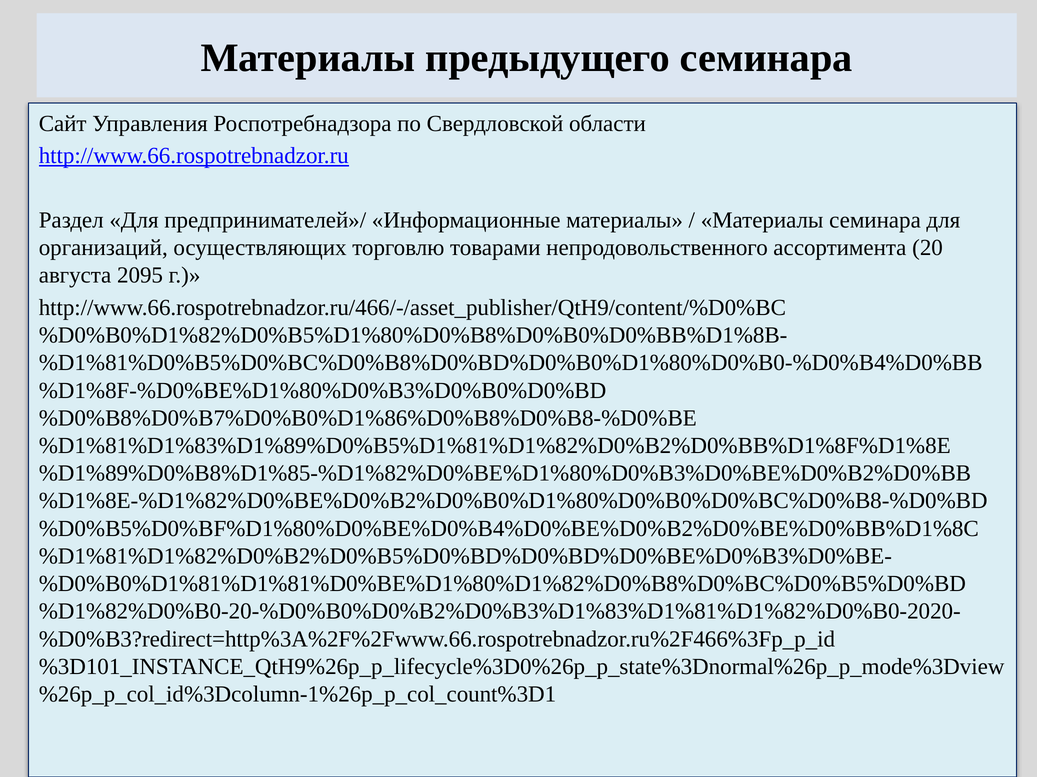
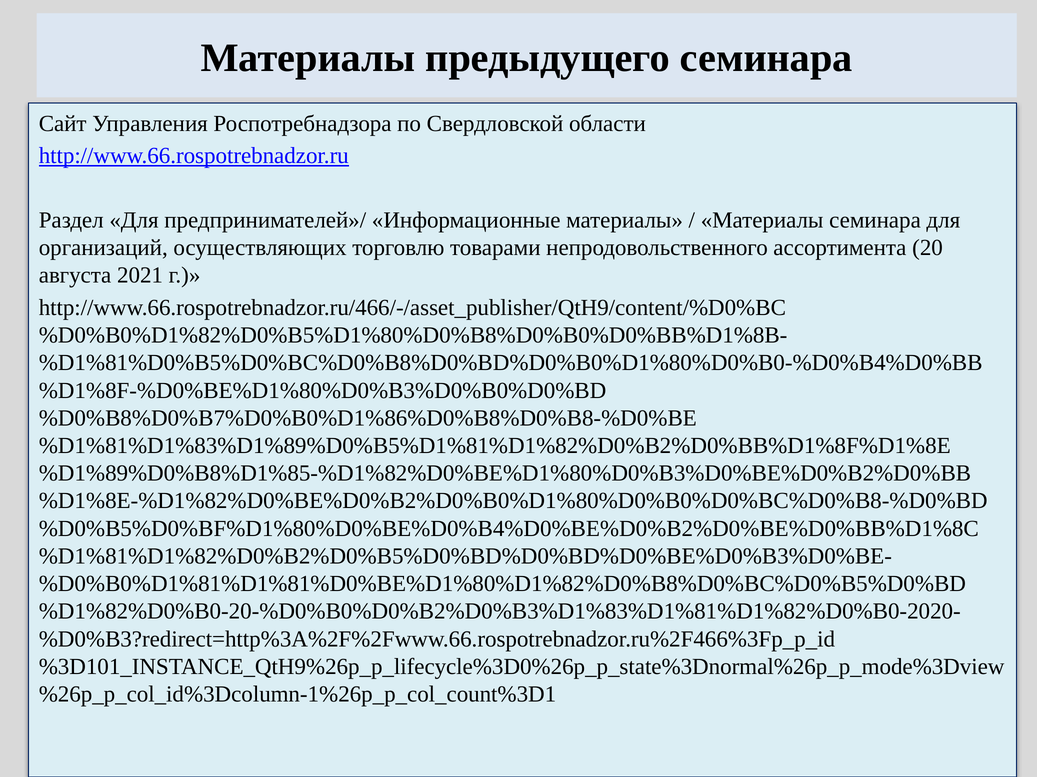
2095: 2095 -> 2021 (140, 276)
